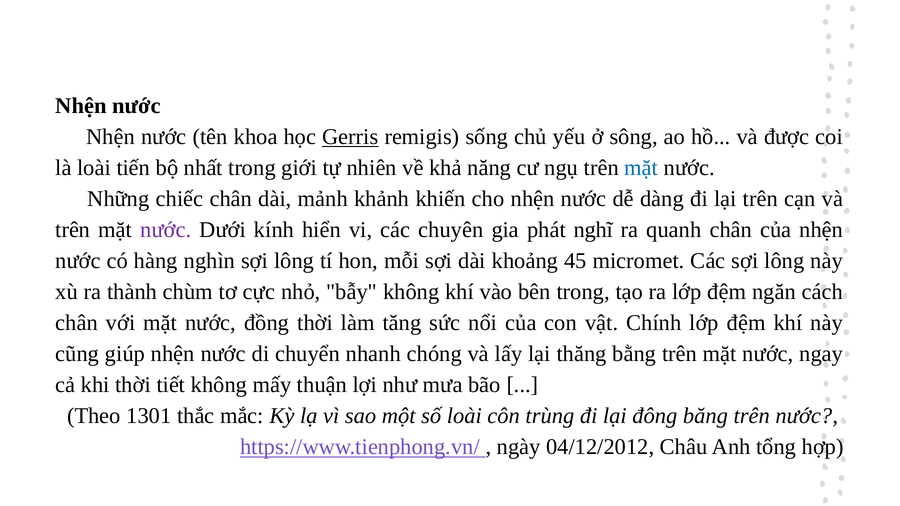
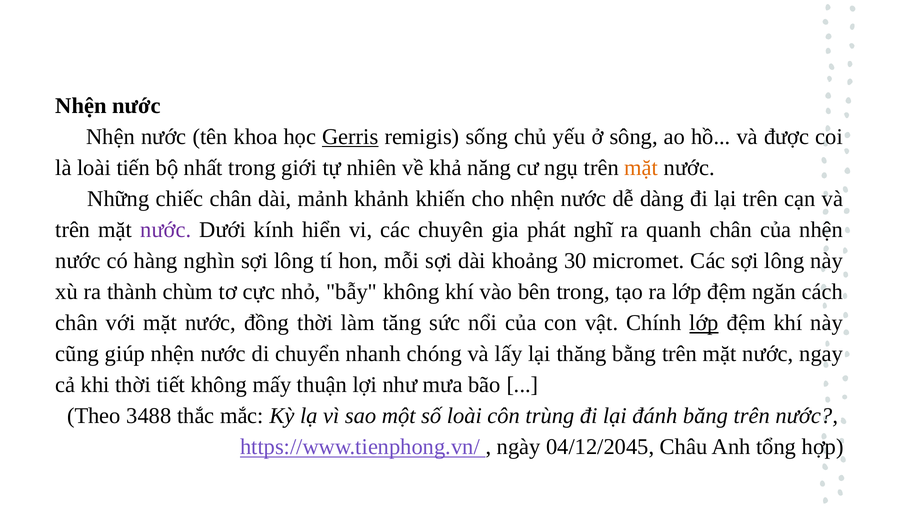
mặt colour: blue -> orange (641, 168)
45: 45 -> 30 (575, 261)
lớp underline: none -> present (704, 323)
1301: 1301 -> 3488 (149, 416)
đông: đông -> đánh (655, 416)
04/12/2012: 04/12/2012 -> 04/12/2045 (600, 447)
